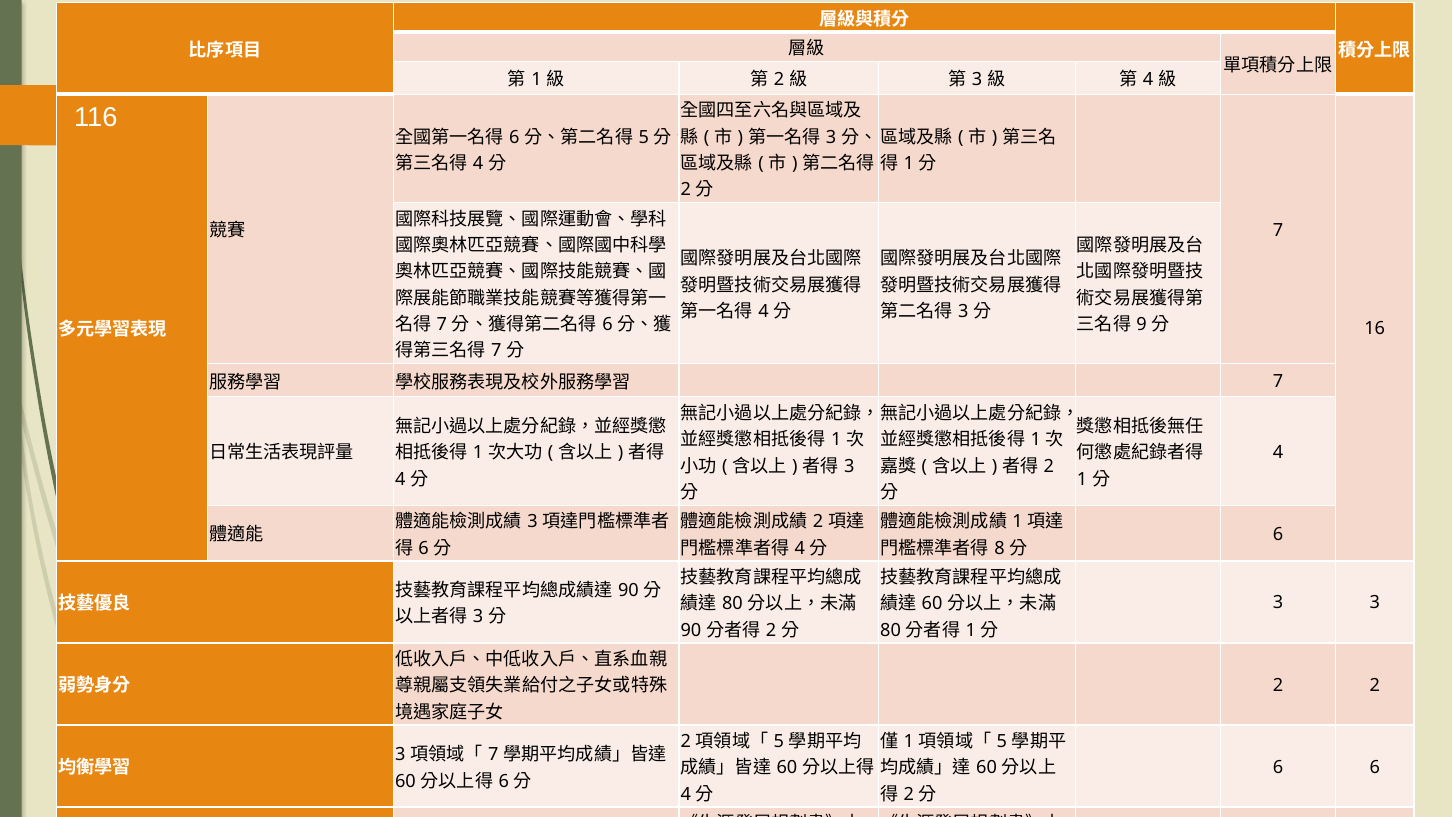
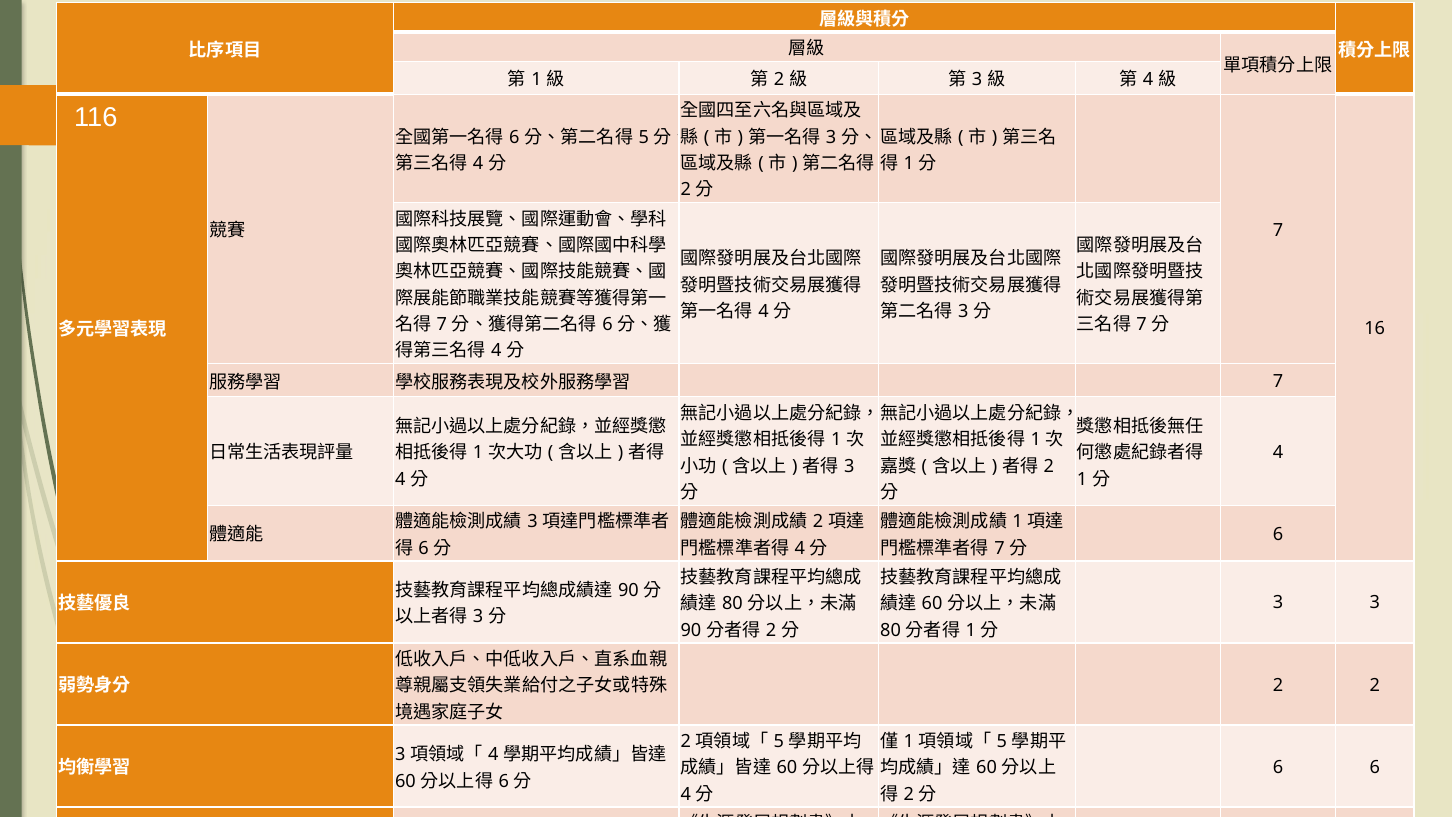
9: 9 -> 7 (1142, 325)
7: 7 -> 4 (496, 351)
8: 8 -> 7 (1000, 548)
7: 7 -> 4 (493, 755)
